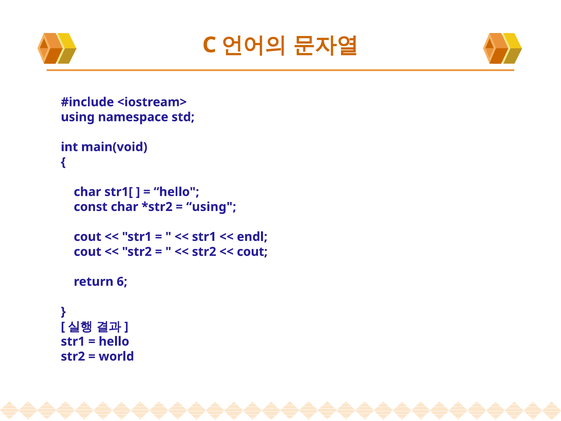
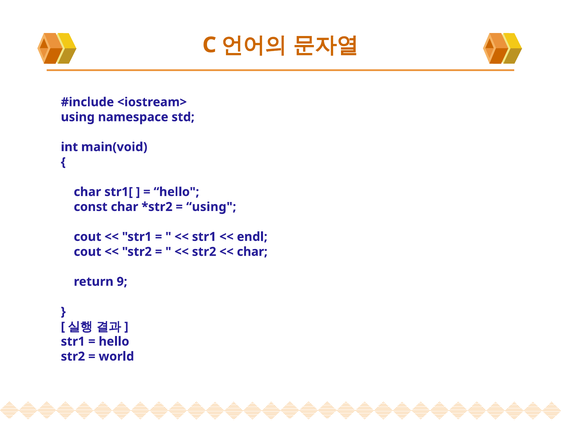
cout: cout -> char (252, 252)
6: 6 -> 9 (122, 281)
